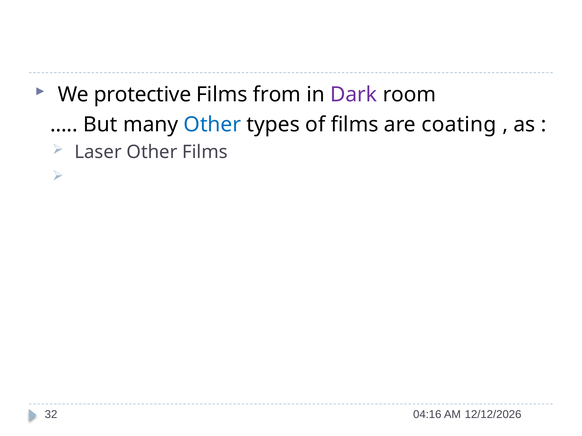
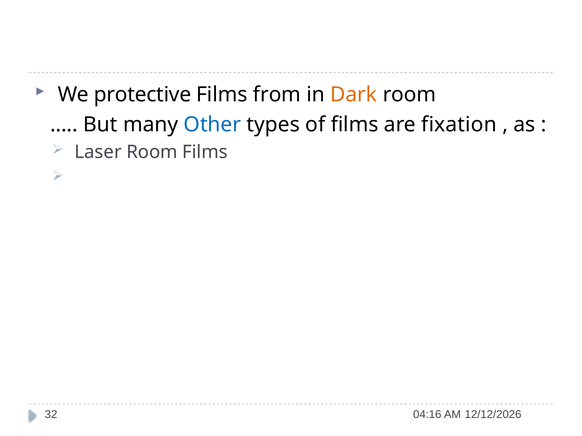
Dark colour: purple -> orange (354, 95)
coating: coating -> fixation (459, 125)
Laser Other: Other -> Room (152, 152)
